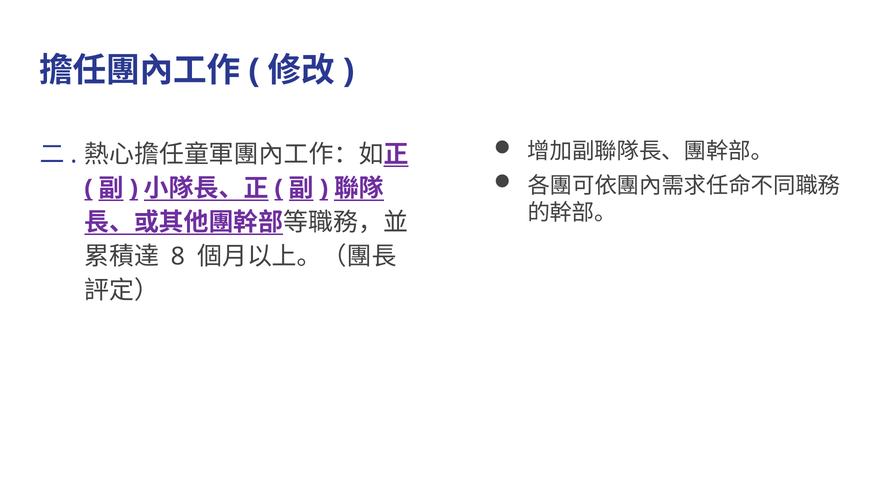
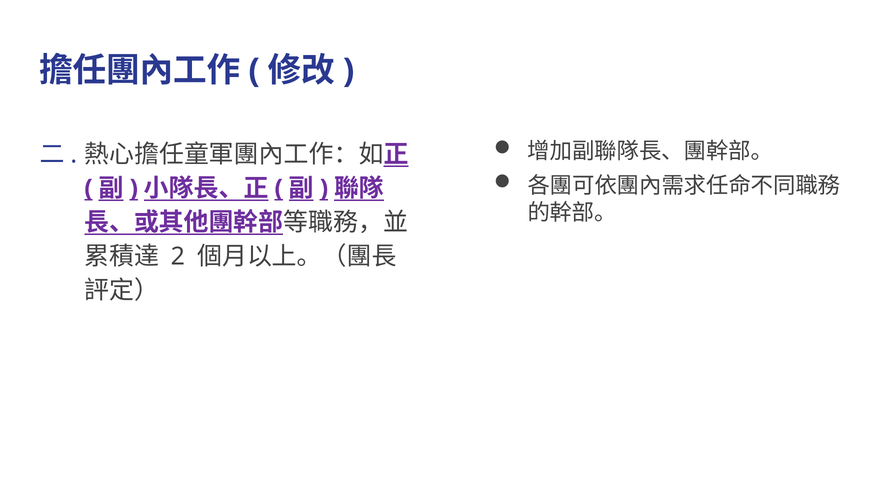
8: 8 -> 2 (178, 256)
